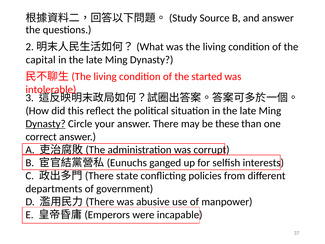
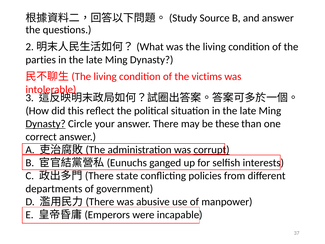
capital: capital -> parties (41, 60)
started: started -> victims (207, 76)
corrupt underline: none -> present (212, 150)
